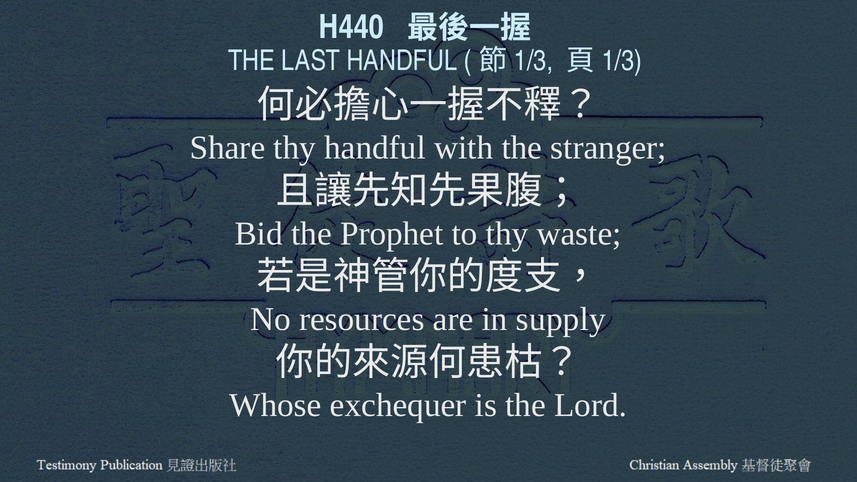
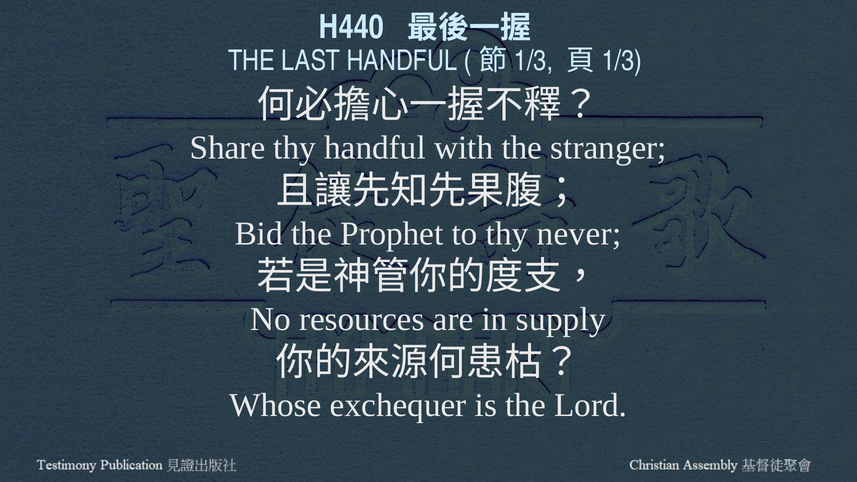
waste: waste -> never (579, 234)
